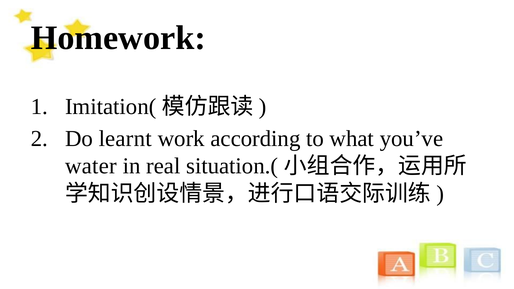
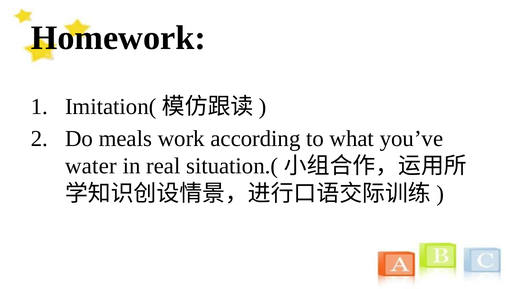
learnt: learnt -> meals (125, 139)
